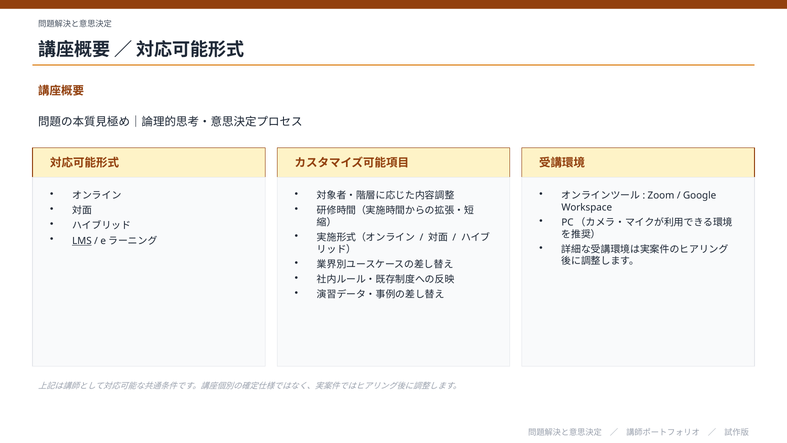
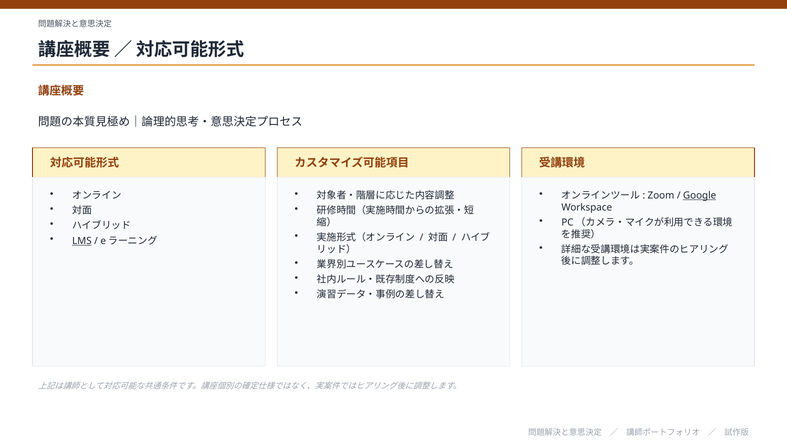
Google underline: none -> present (700, 195)
